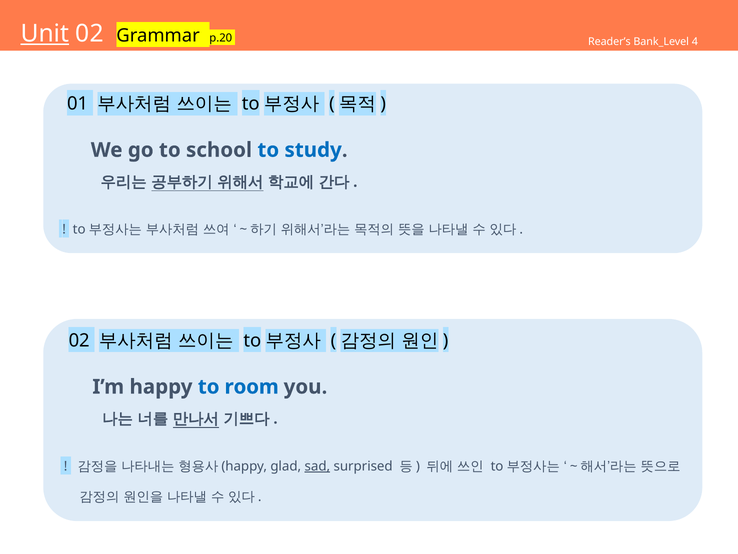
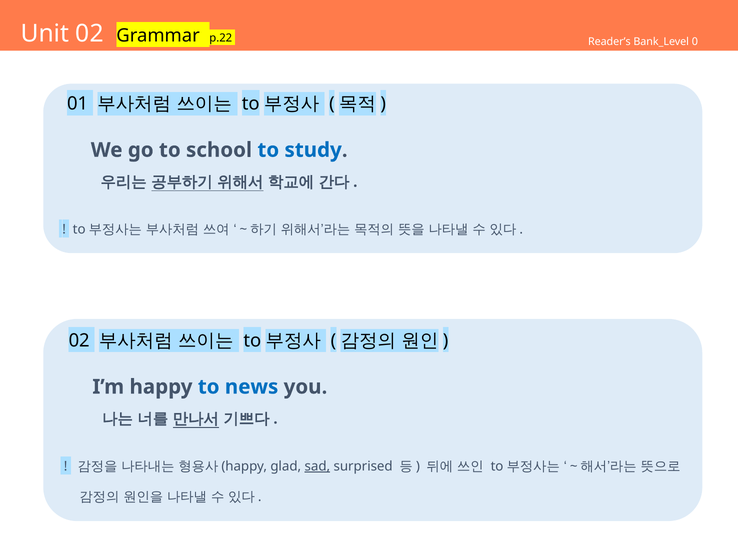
Unit underline: present -> none (45, 33)
p.20: p.20 -> p.22 (221, 38)
4: 4 -> 0 (695, 41)
room: room -> news (252, 387)
